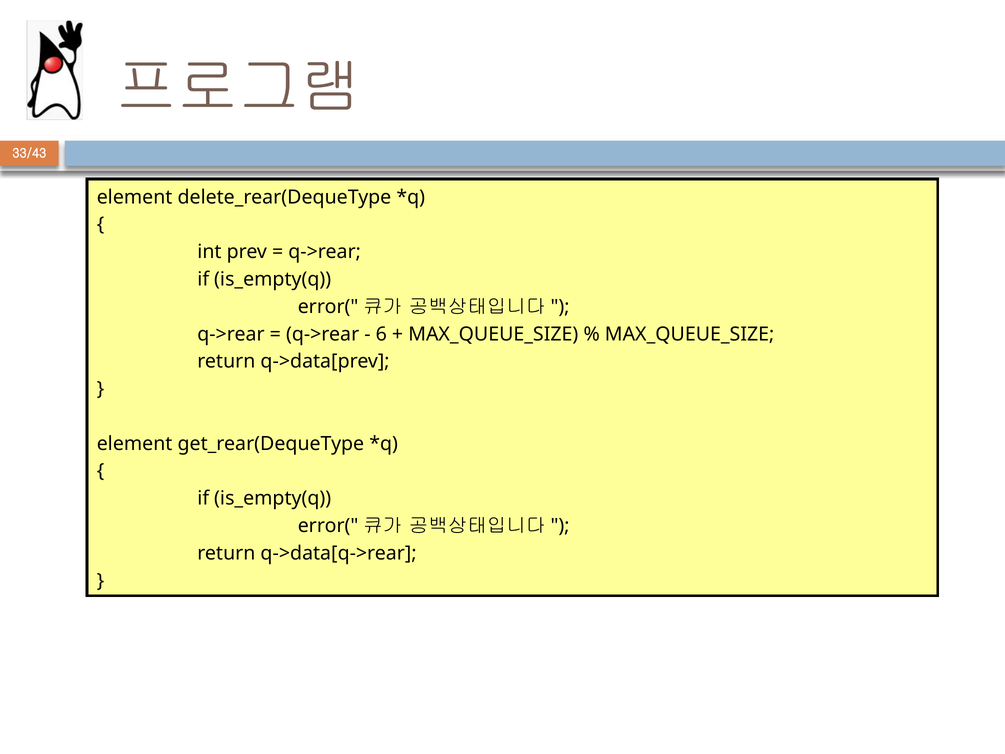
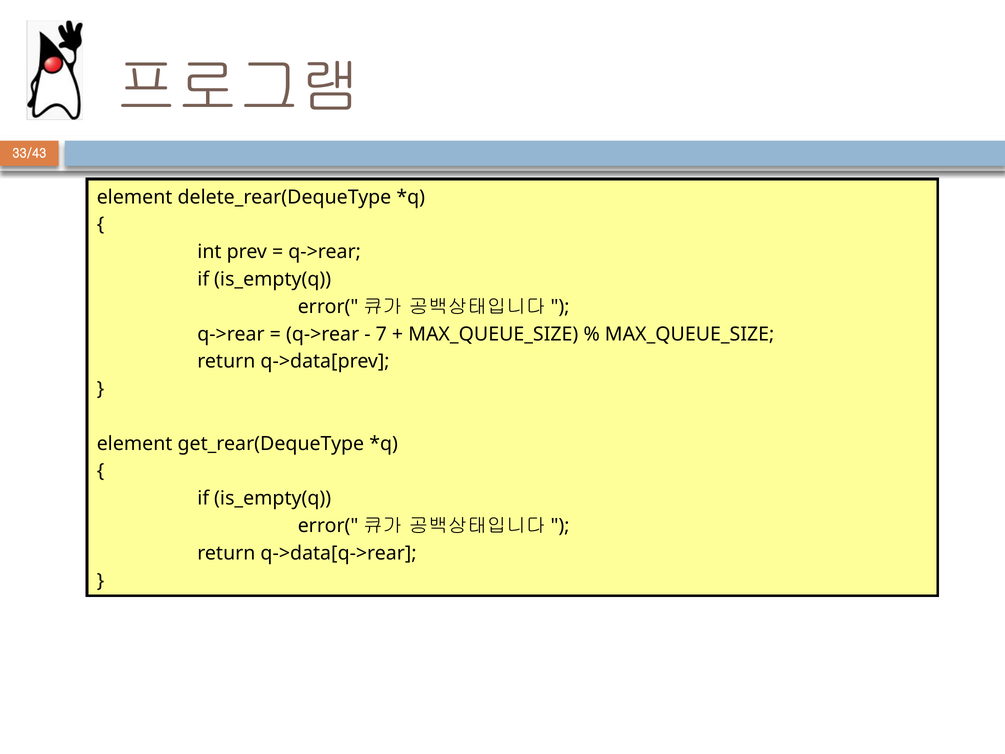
6: 6 -> 7 (381, 334)
